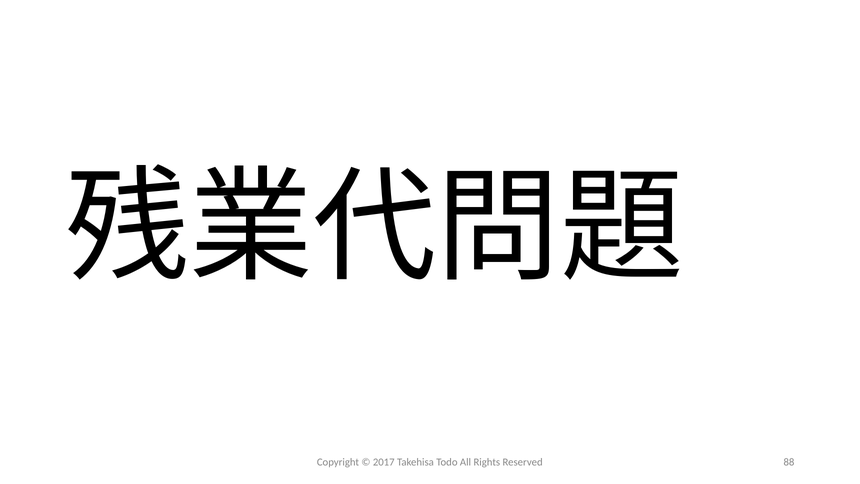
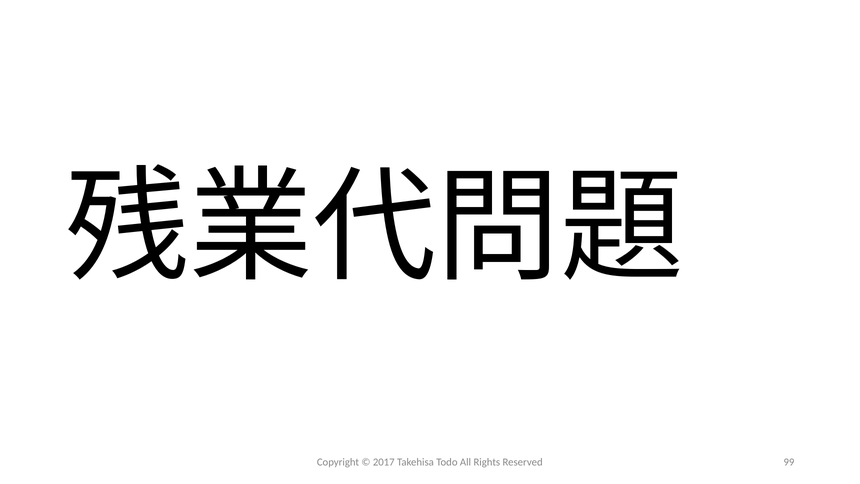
88: 88 -> 99 (789, 462)
